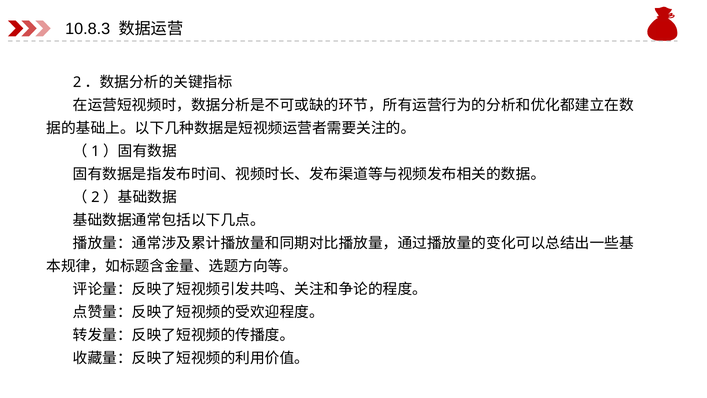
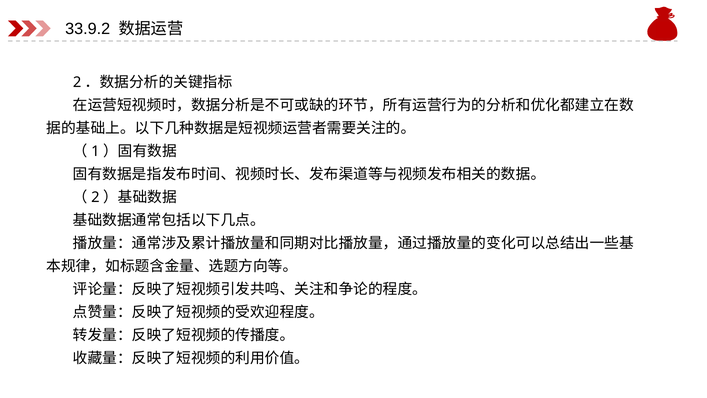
10.8.3: 10.8.3 -> 33.9.2 (88, 29)
